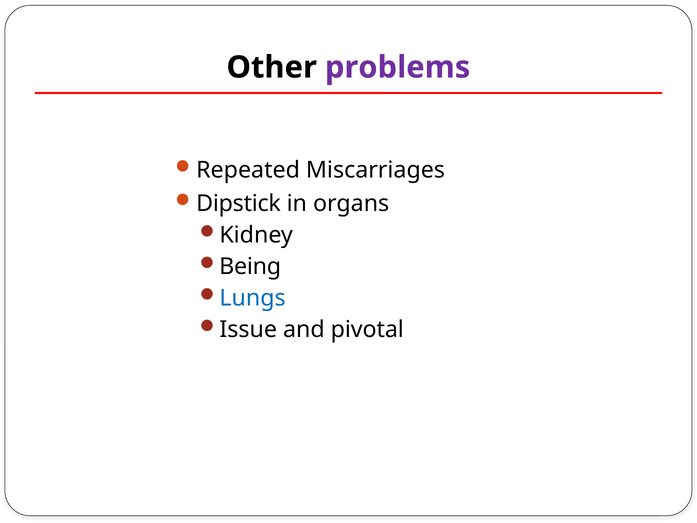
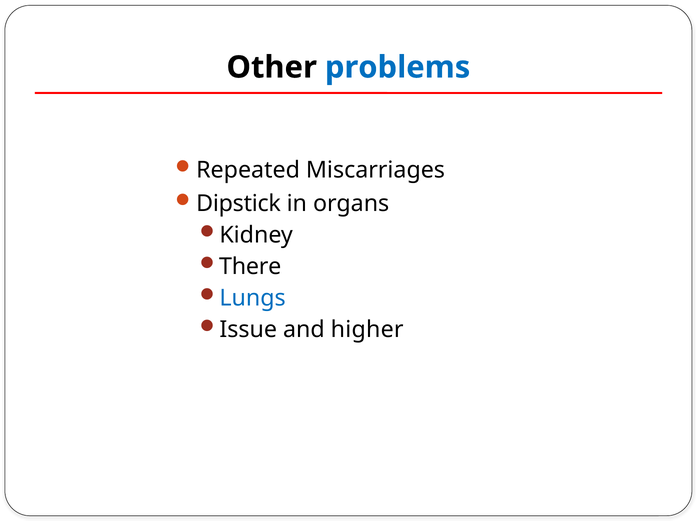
problems colour: purple -> blue (398, 67)
Being: Being -> There (250, 266)
pivotal: pivotal -> higher (367, 329)
